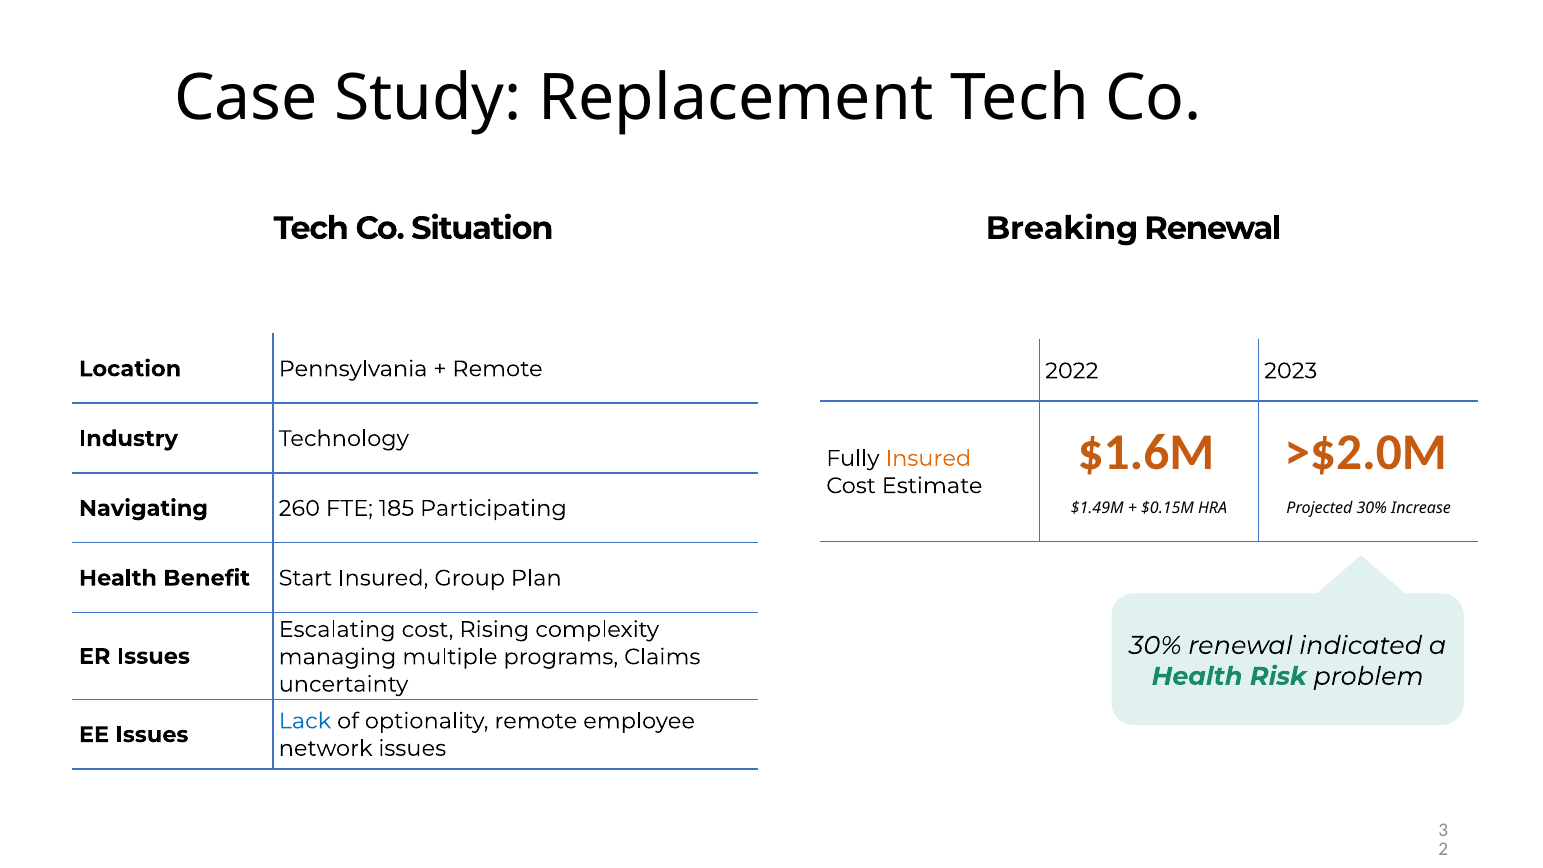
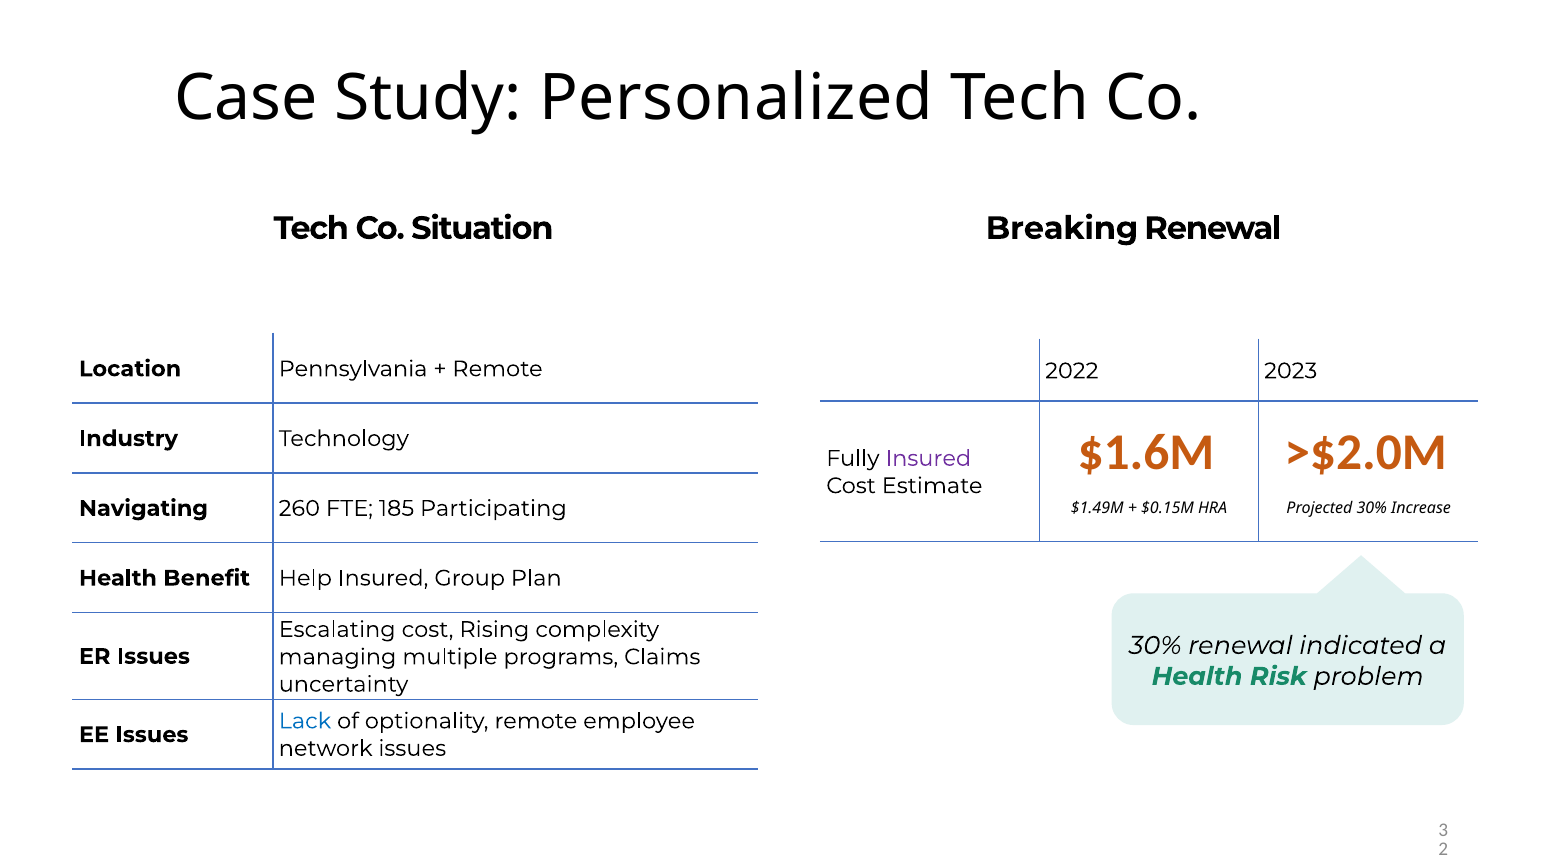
Replacement: Replacement -> Personalized (736, 99)
Insured colour: orange -> purple (928, 458)
Start: Start -> Help (305, 578)
